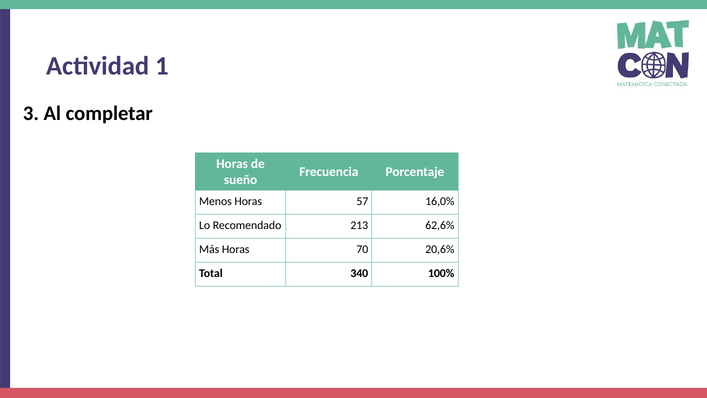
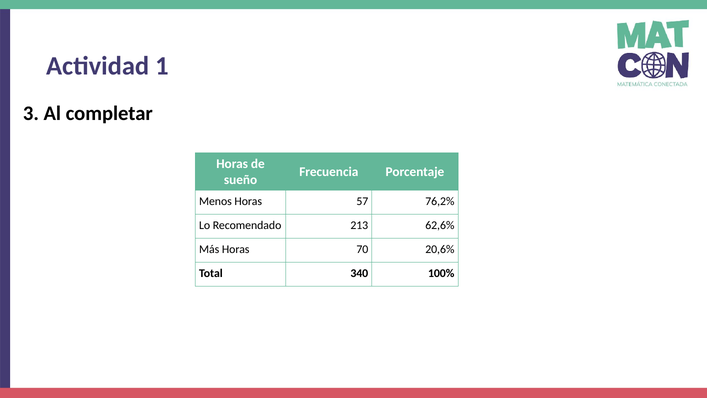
16,0%: 16,0% -> 76,2% (440, 201)
